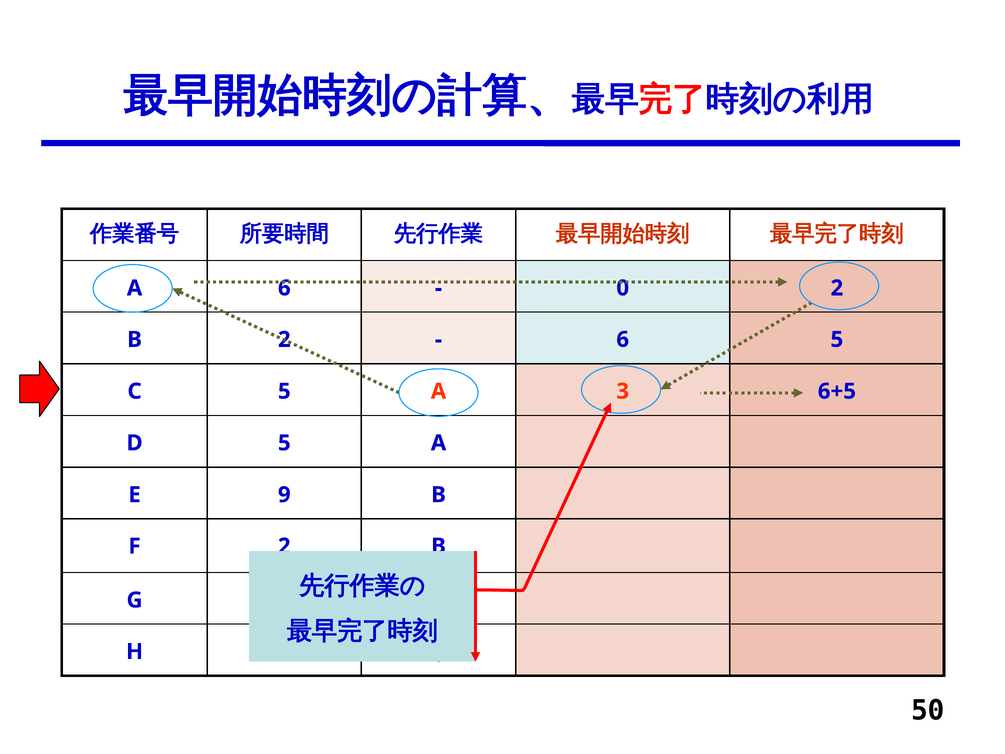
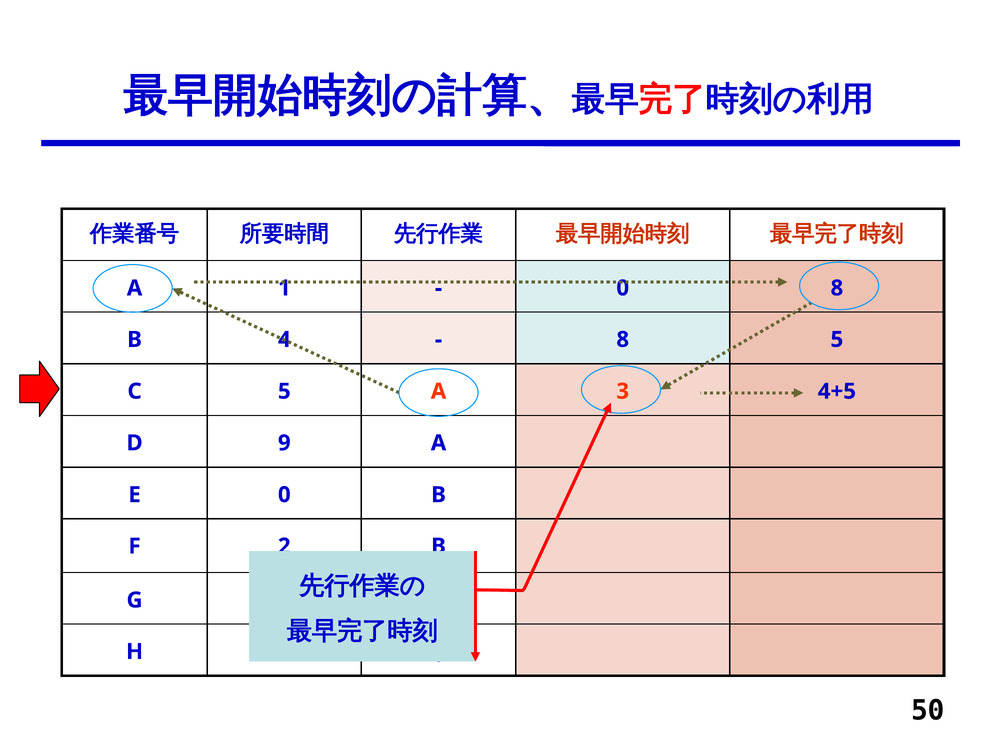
A 6: 6 -> 1 (284, 288)
0 2: 2 -> 8 (837, 288)
B 2: 2 -> 4 (284, 339)
6: 6 -> 8 (623, 339)
6+5: 6+5 -> 4+5 (837, 391)
D 5: 5 -> 9 (284, 443)
E 9: 9 -> 0 (284, 495)
